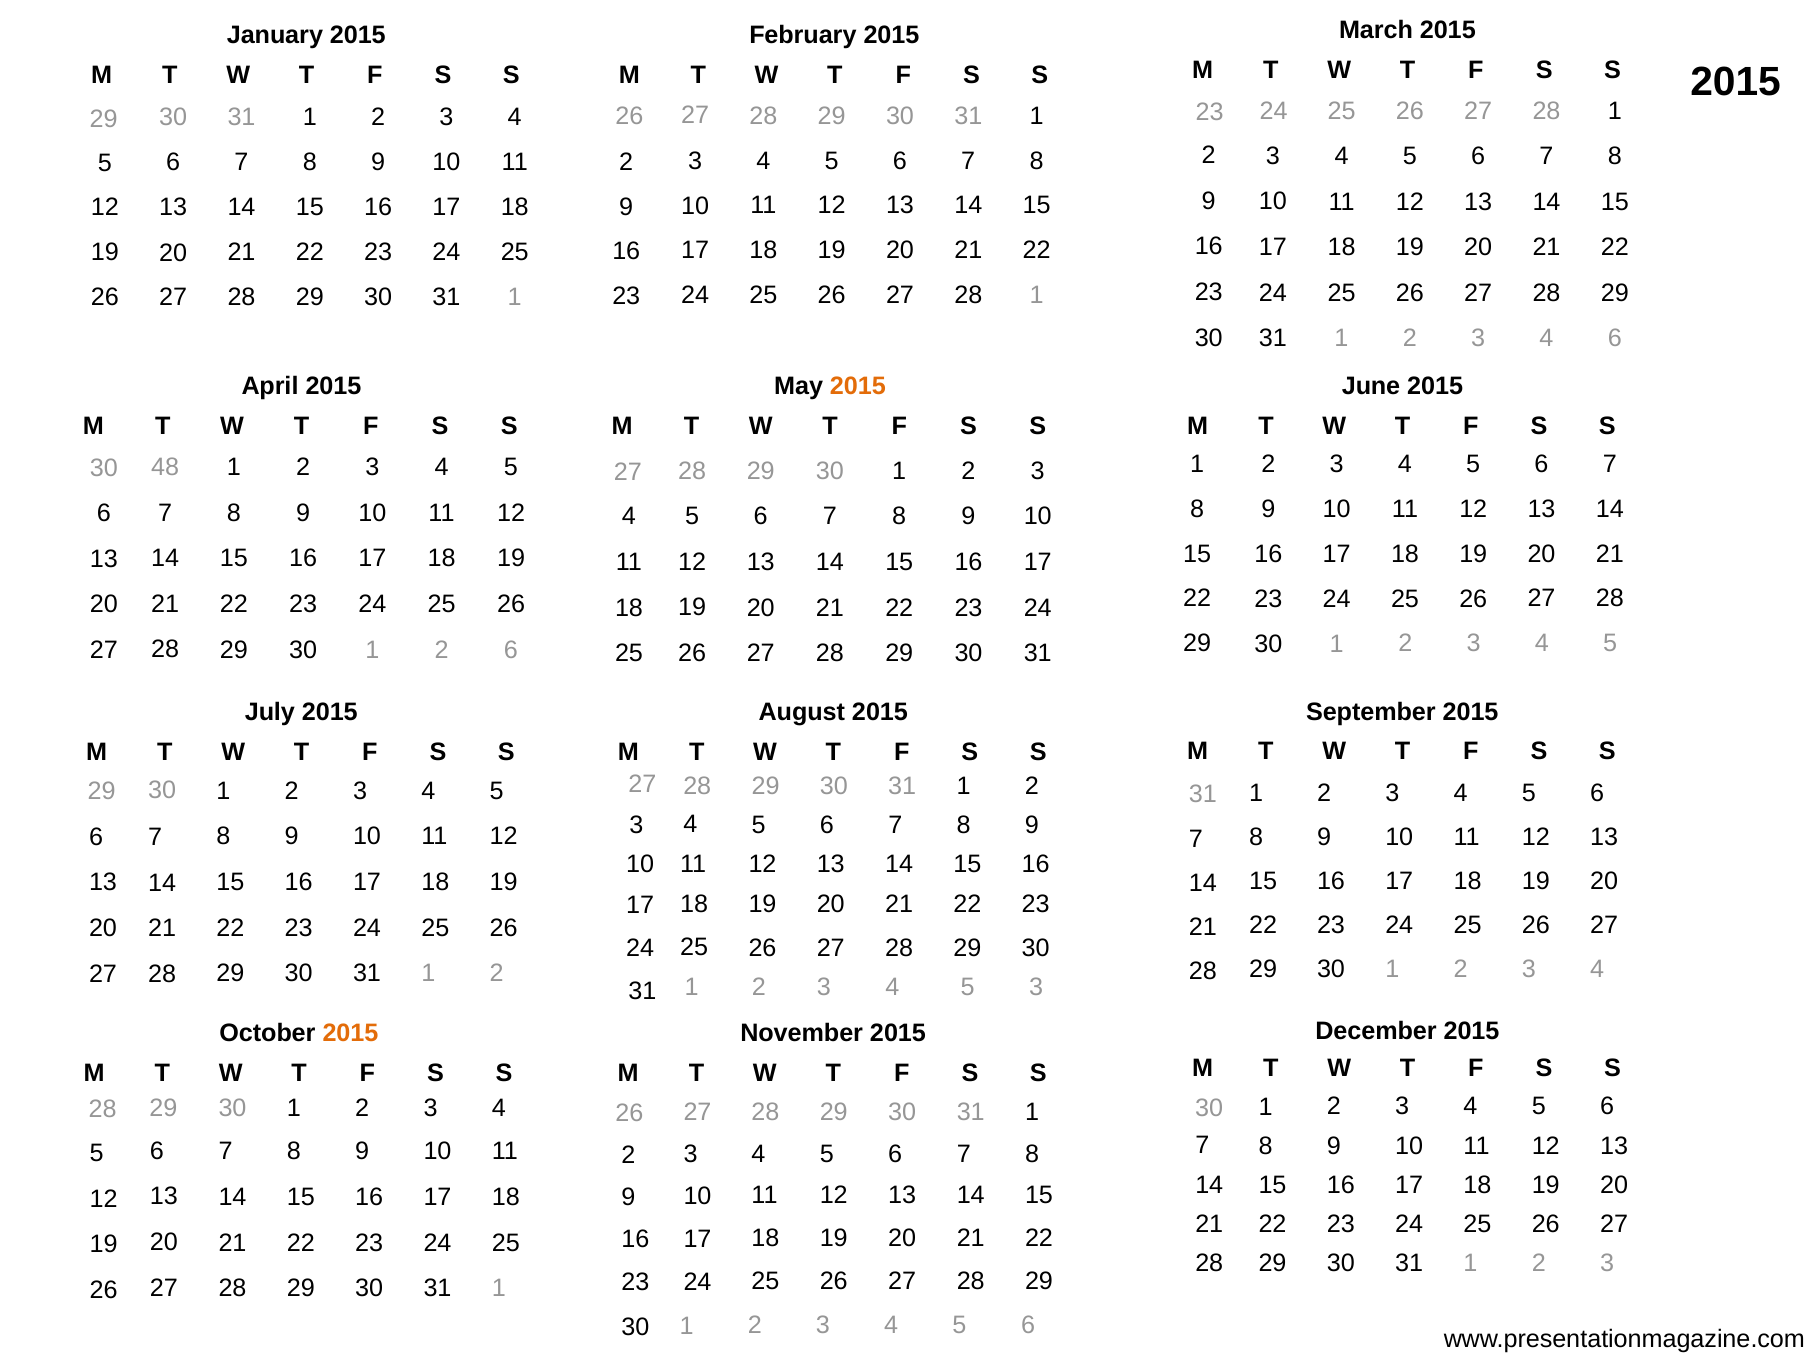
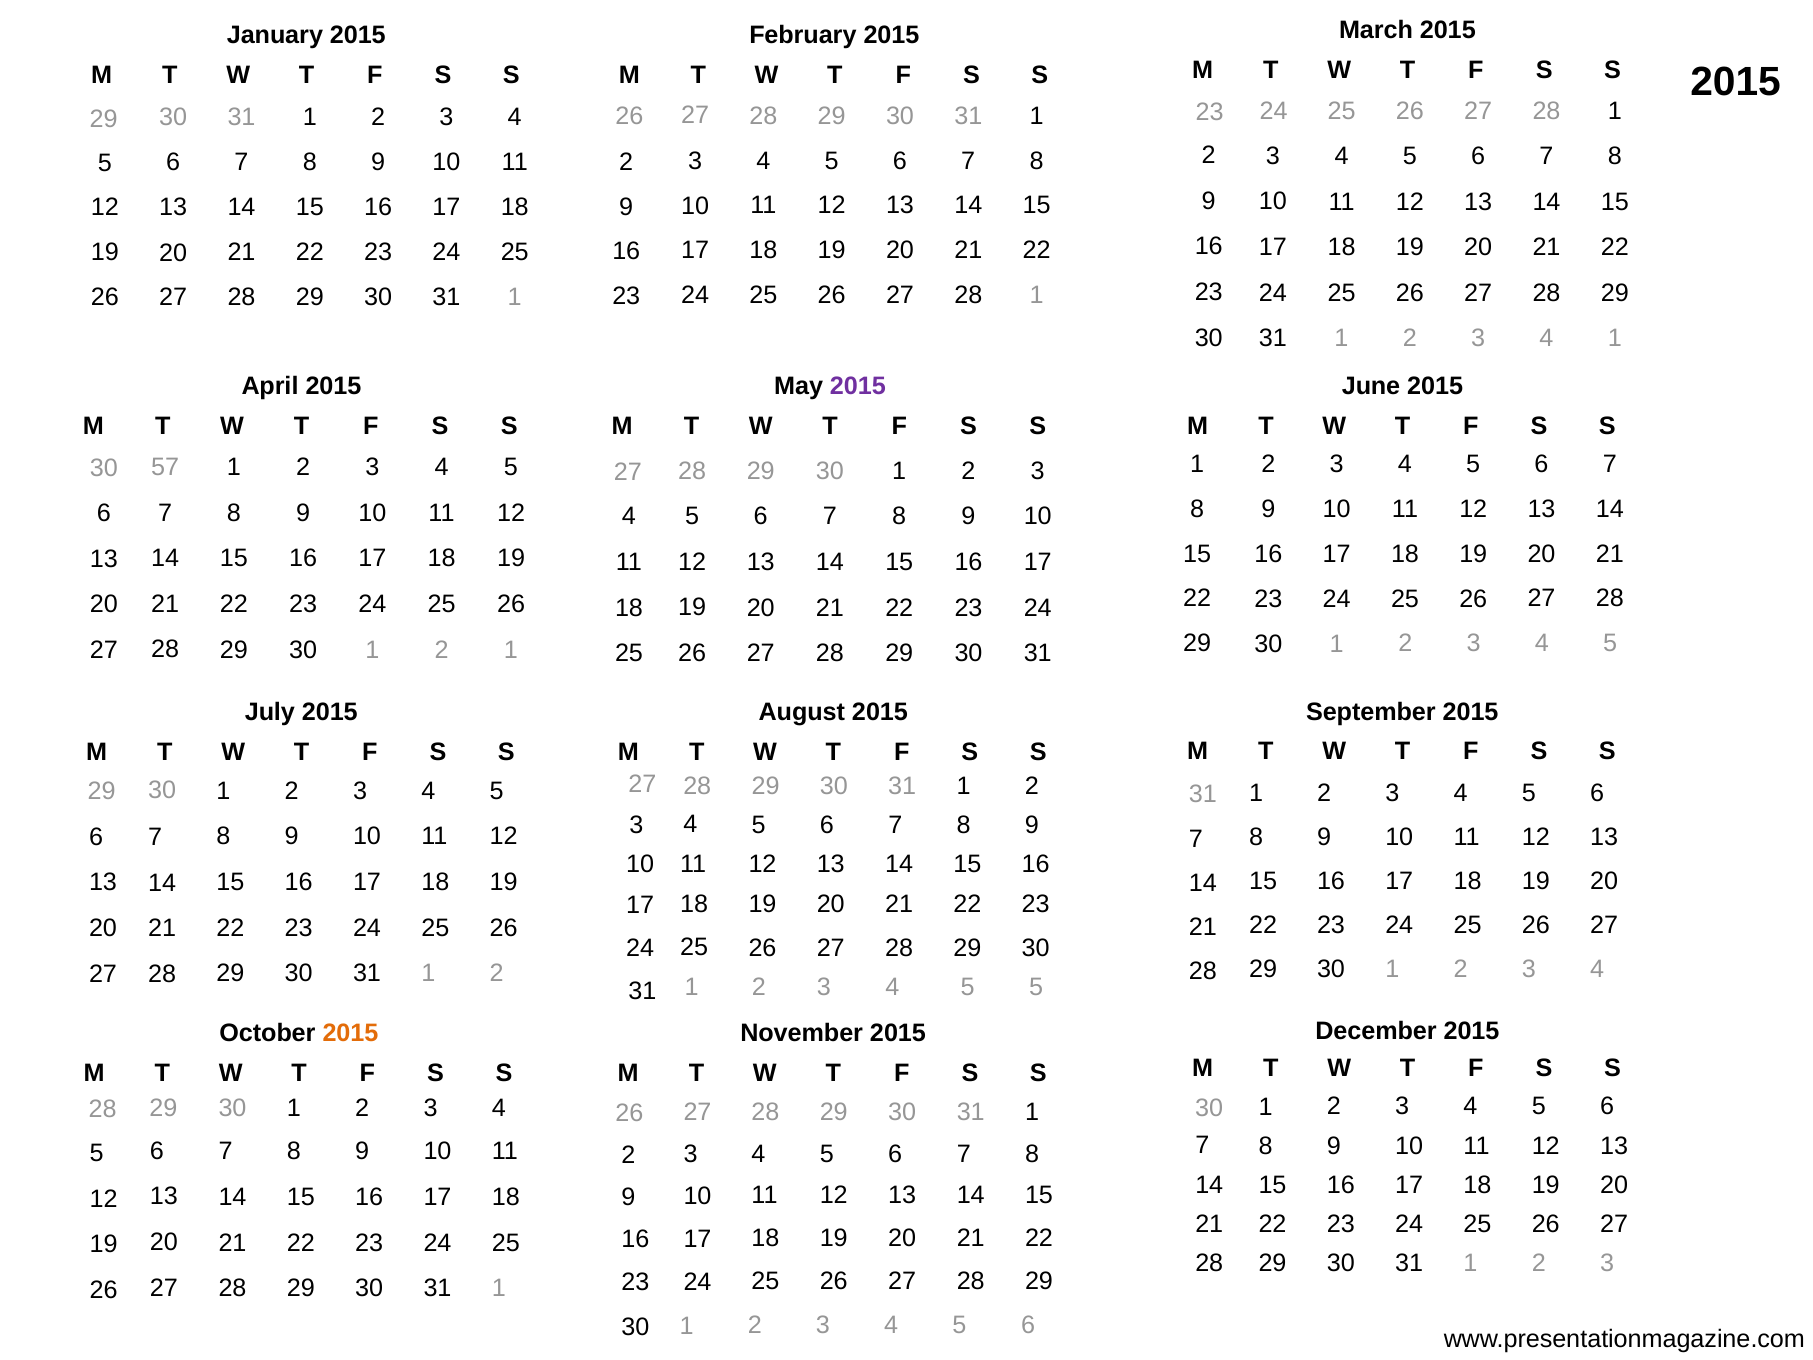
6: 6 -> 1 (1615, 338)
2015 colour: orange -> purple (858, 386)
48: 48 -> 57 (165, 467)
6: 6 -> 1 (511, 650)
1 3: 3 -> 5 (1036, 987)
